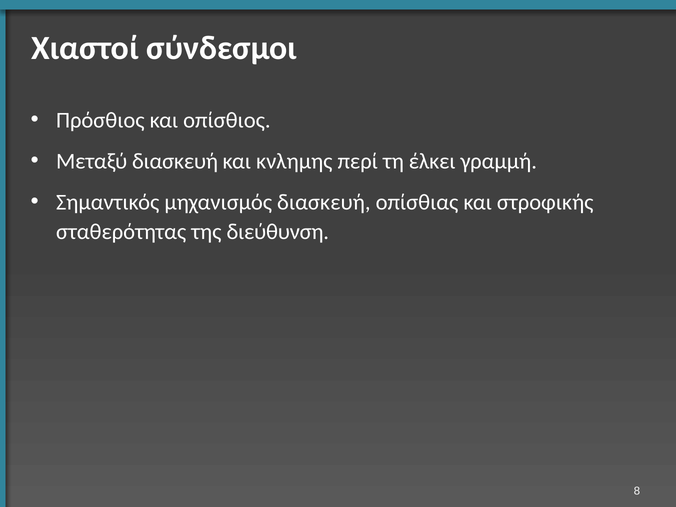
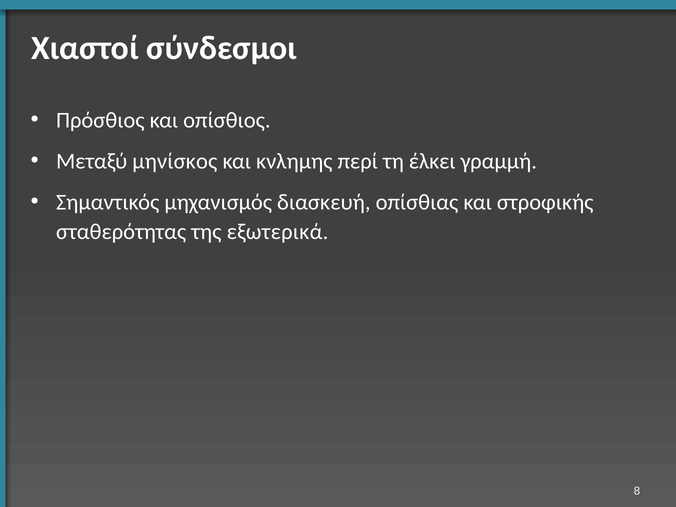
Μεταξύ διασκευή: διασκευή -> μηνίσκος (175, 161)
διεύθυνση: διεύθυνση -> εξωτερικά (278, 232)
